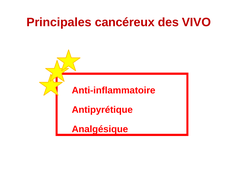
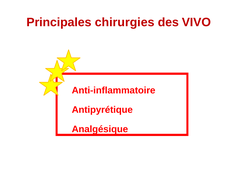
cancéreux: cancéreux -> chirurgies (125, 22)
